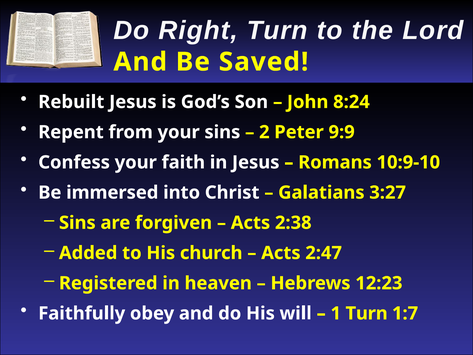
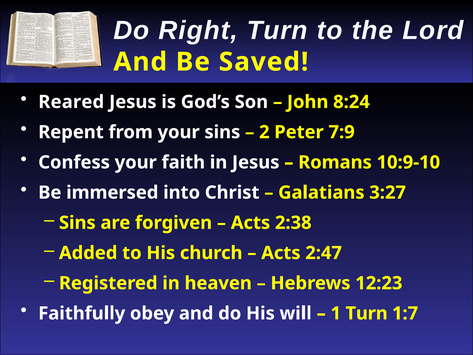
Rebuilt: Rebuilt -> Reared (71, 102)
9:9: 9:9 -> 7:9 (342, 132)
